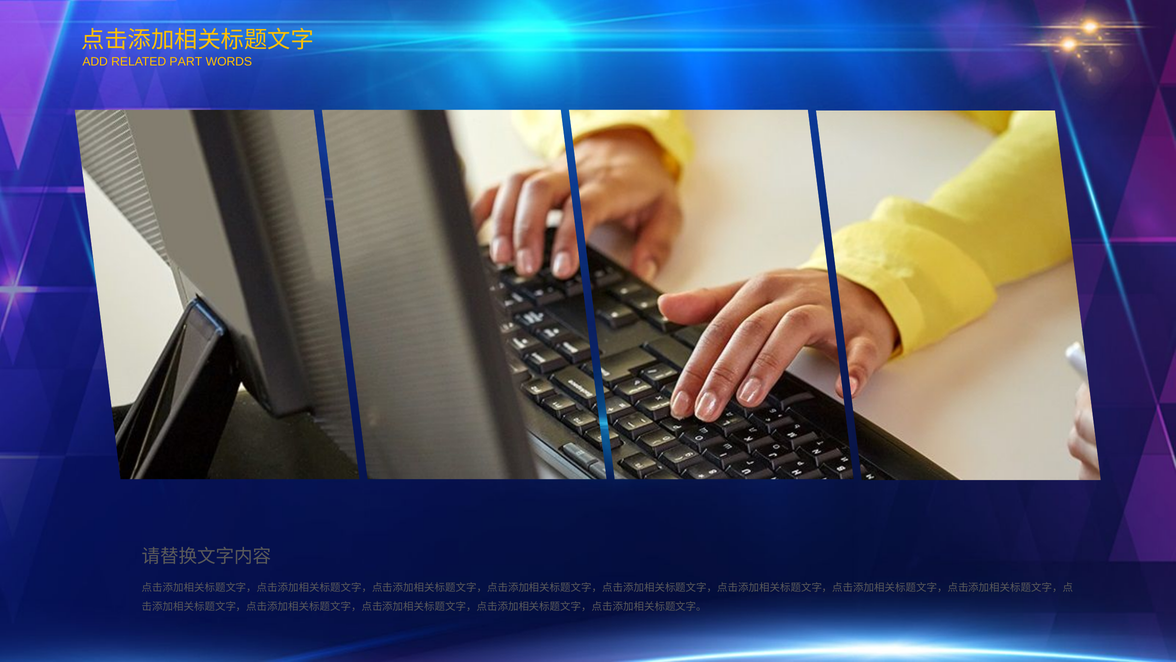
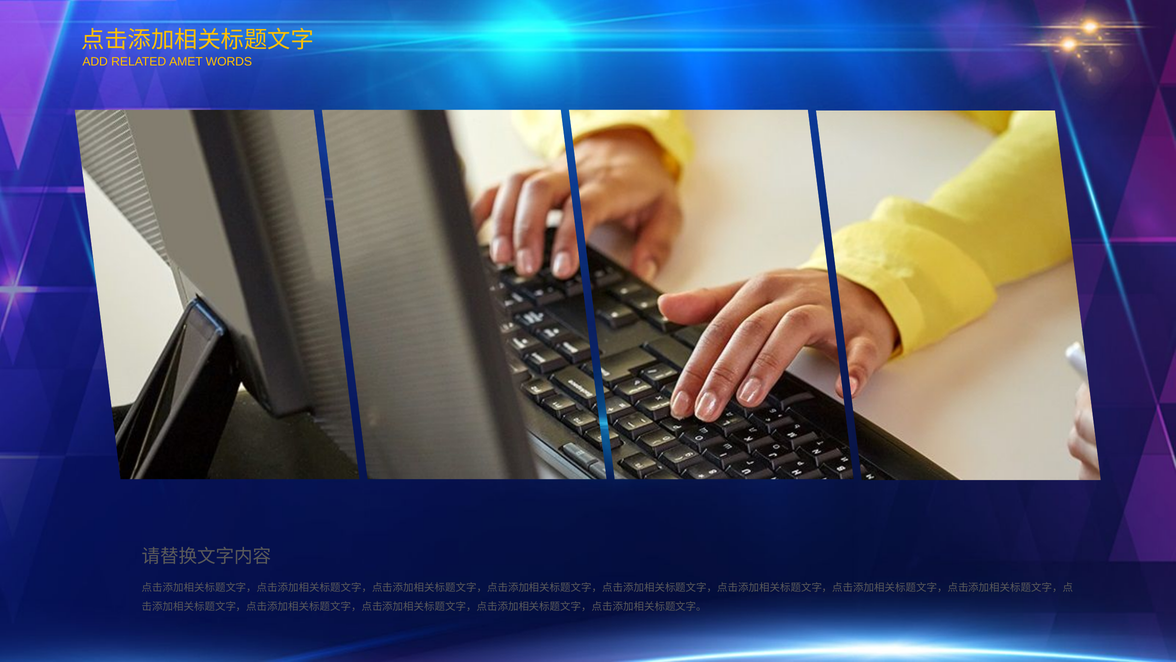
PART: PART -> AMET (186, 62)
